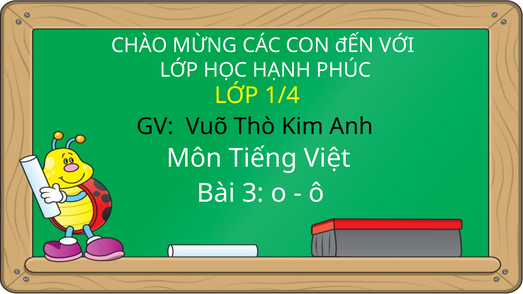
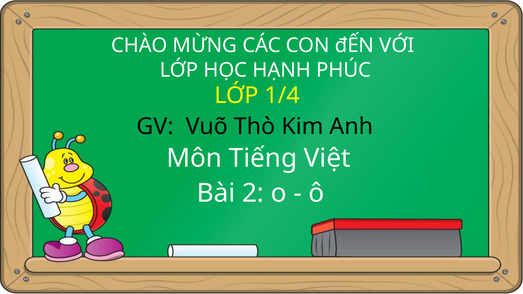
3: 3 -> 2 (253, 193)
